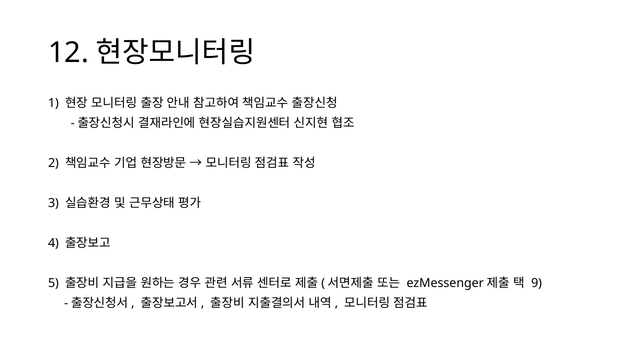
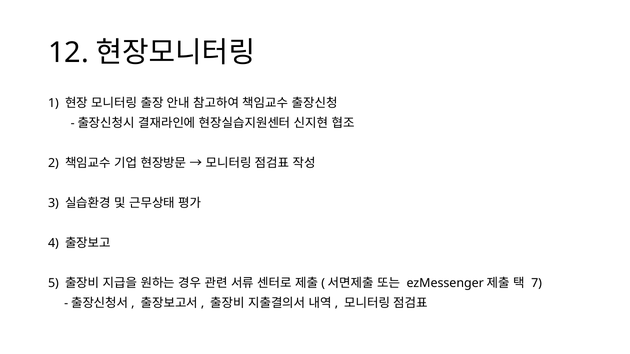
9: 9 -> 7 (537, 283)
